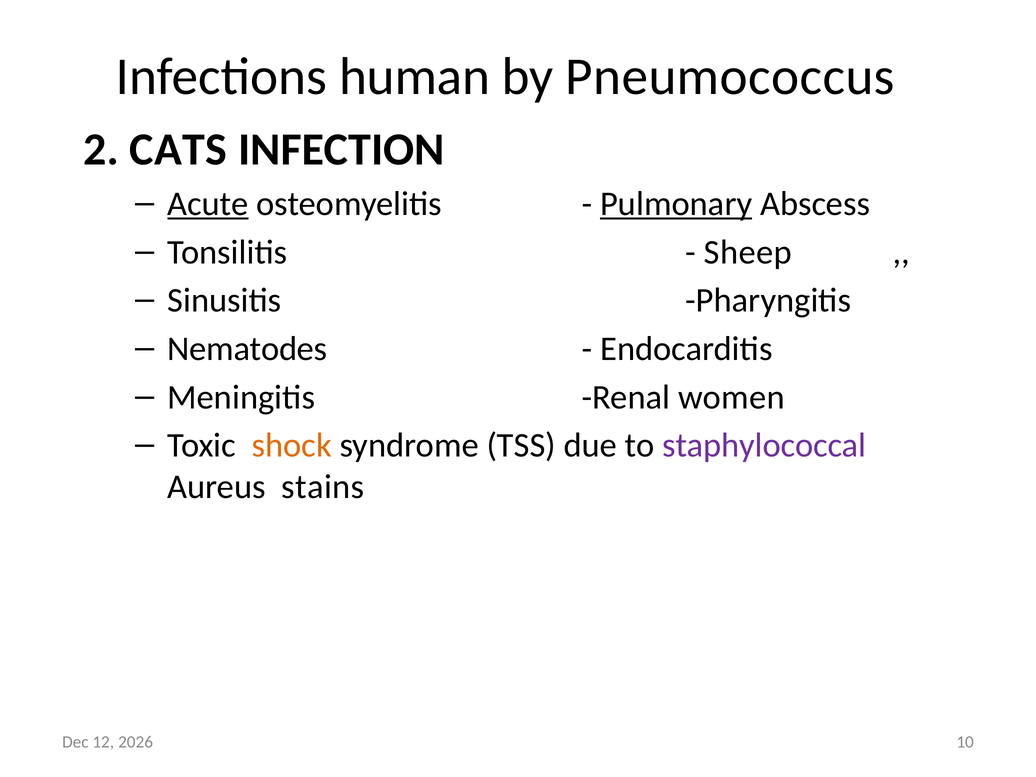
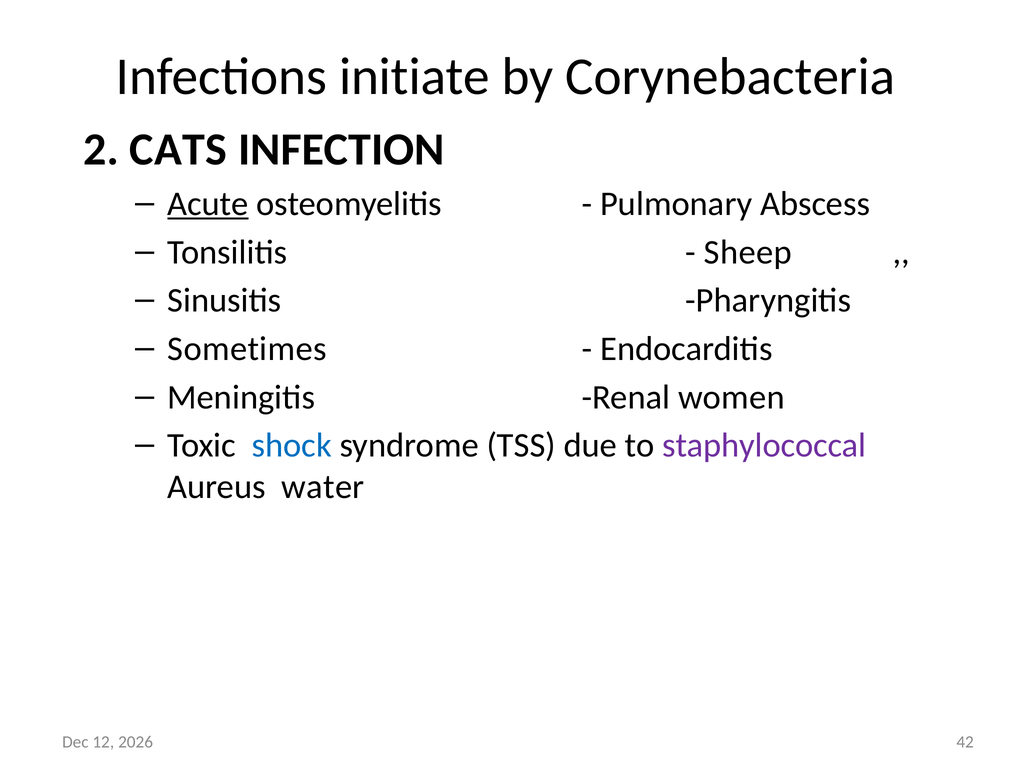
human: human -> initiate (415, 77)
Pneumococcus: Pneumococcus -> Corynebacteria (730, 77)
Pulmonary underline: present -> none (676, 204)
Nematodes: Nematodes -> Sometimes (247, 349)
shock colour: orange -> blue (292, 445)
stains: stains -> water (323, 487)
10: 10 -> 42 (965, 742)
